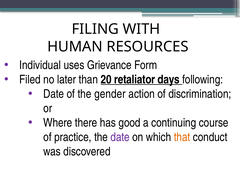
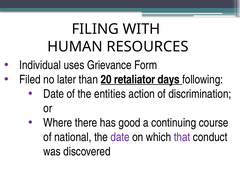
gender: gender -> entities (110, 94)
practice: practice -> national (73, 137)
that colour: orange -> purple (182, 137)
